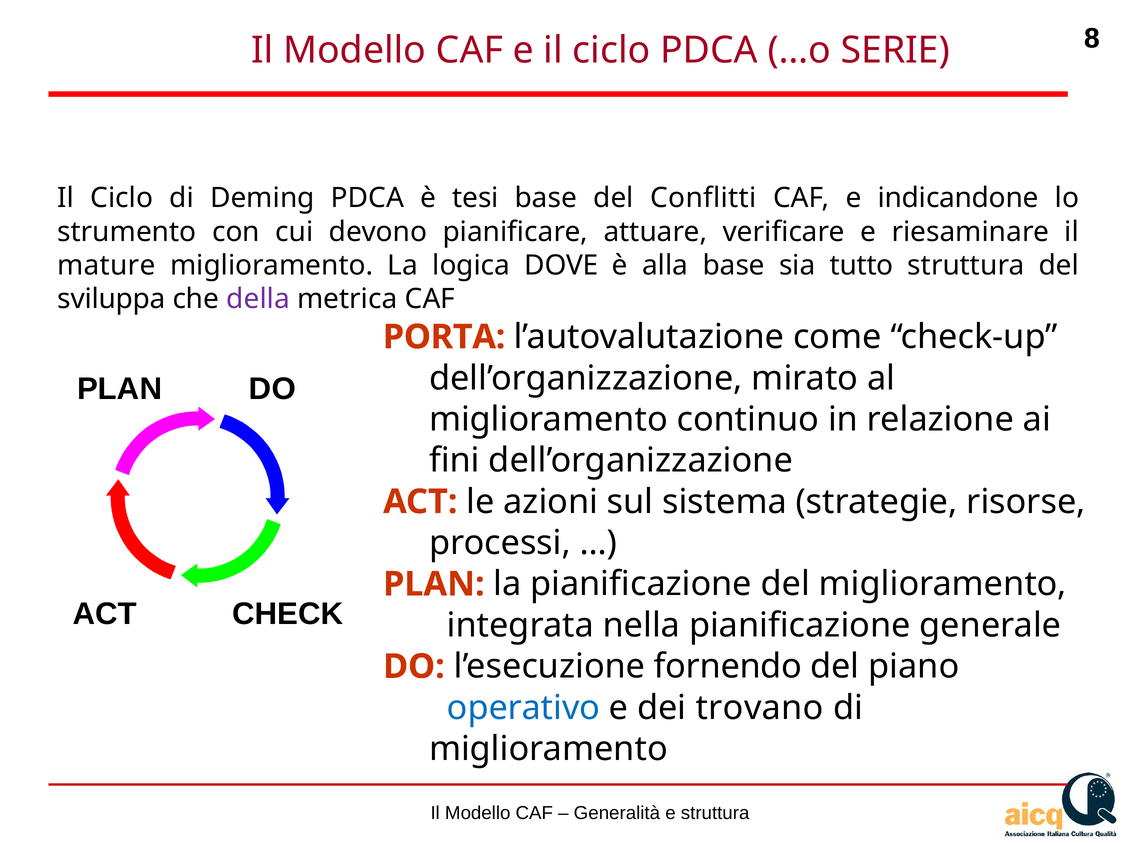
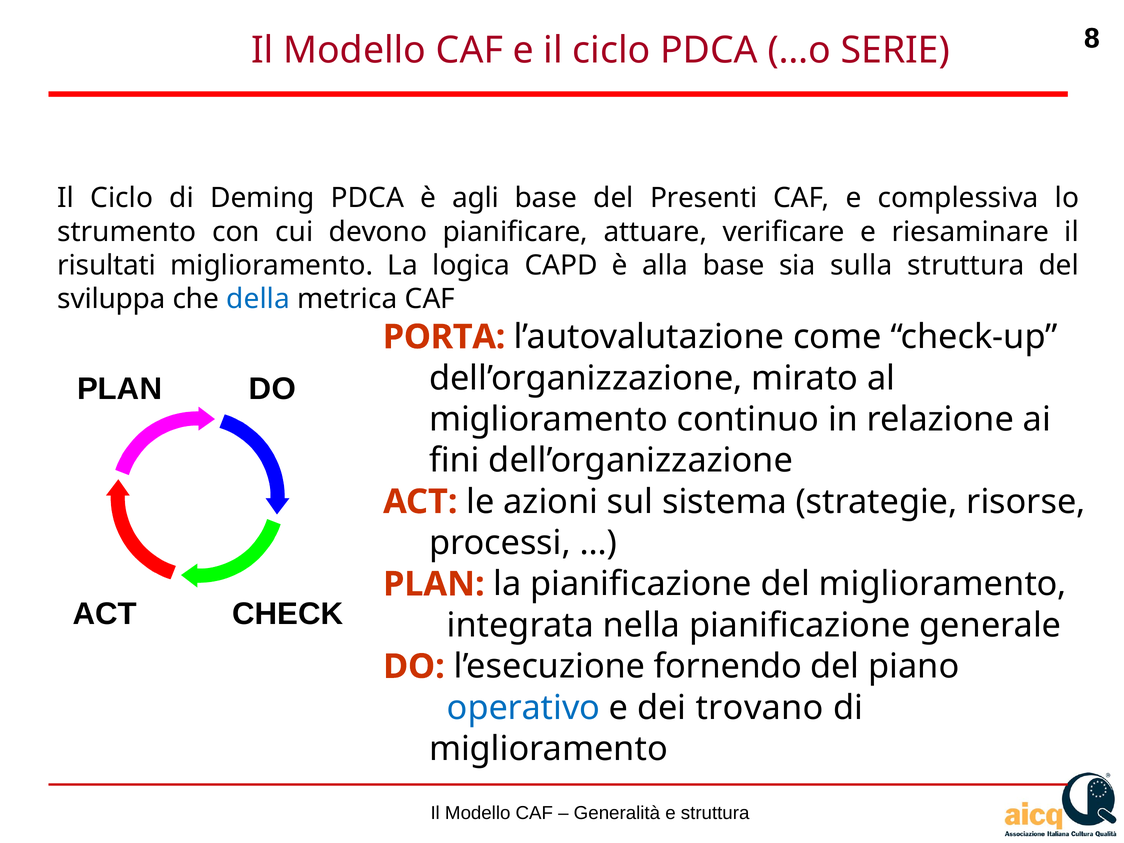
tesi: tesi -> agli (476, 198)
Conflitti: Conflitti -> Presenti (704, 198)
indicandone: indicandone -> complessiva (958, 198)
mature: mature -> risultati (107, 265)
DOVE: DOVE -> CAPD (561, 265)
tutto: tutto -> sulla (861, 265)
della colour: purple -> blue (258, 299)
